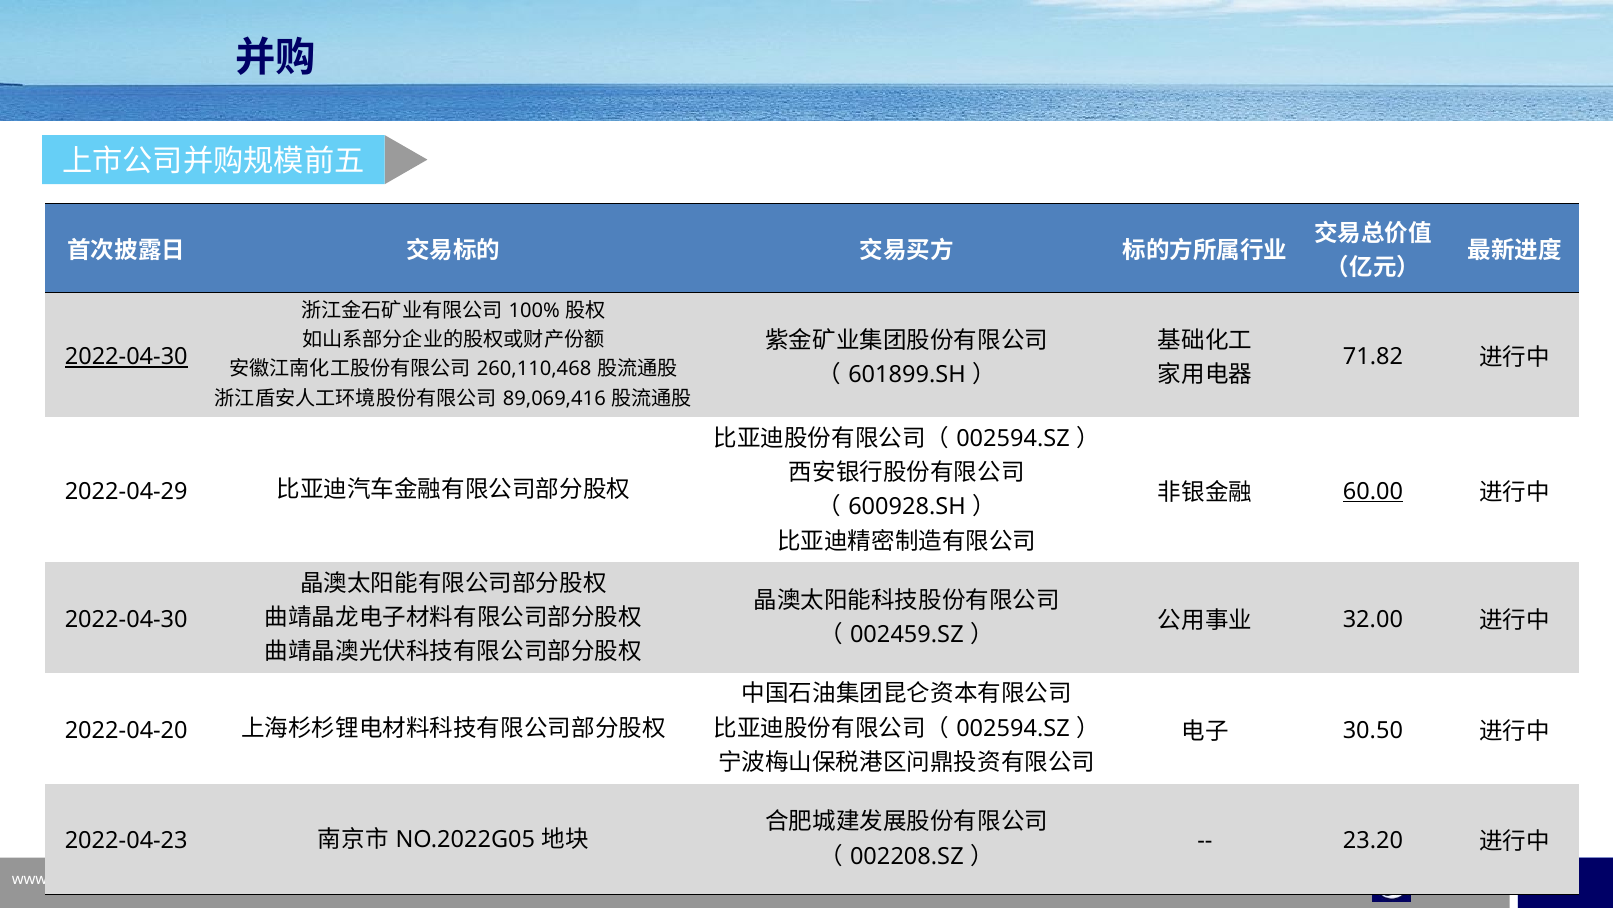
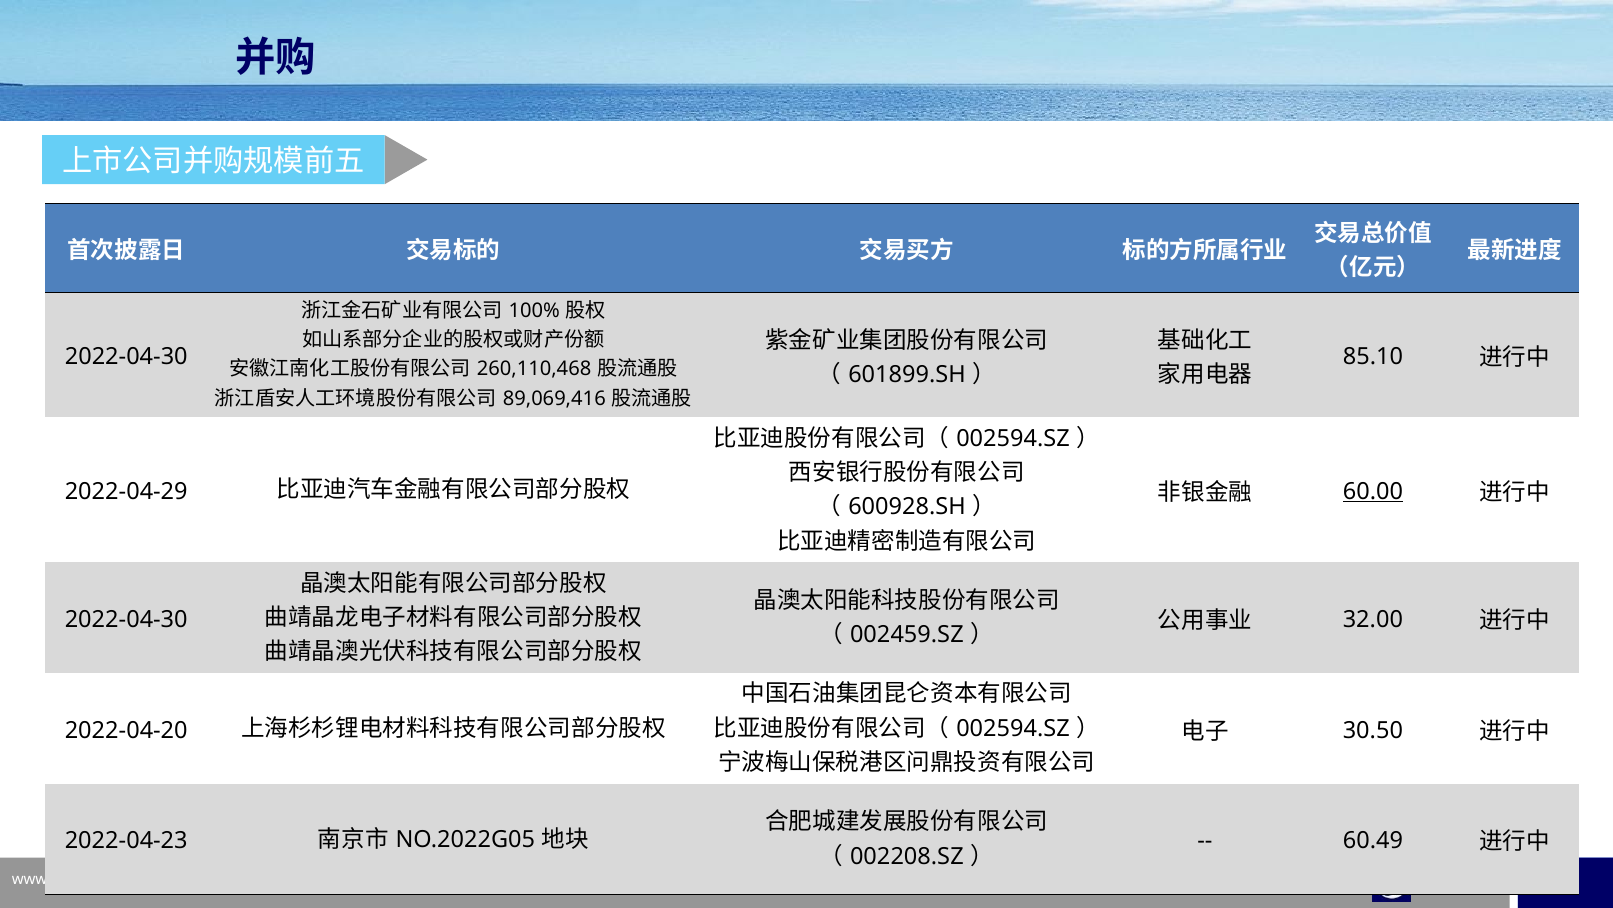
2022-04-30 underline: present -> none (126, 356)
71.82: 71.82 -> 85.10 (1373, 356)
23.20: 23.20 -> 60.49 (1373, 840)
